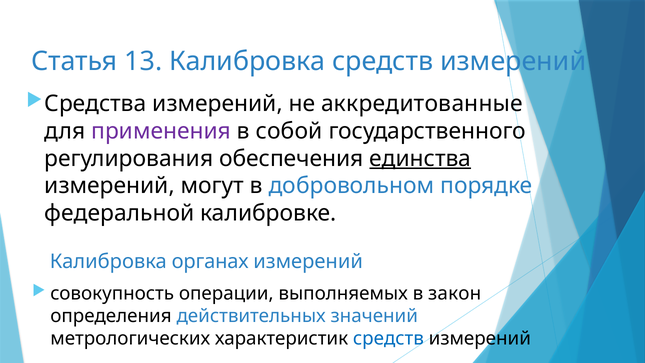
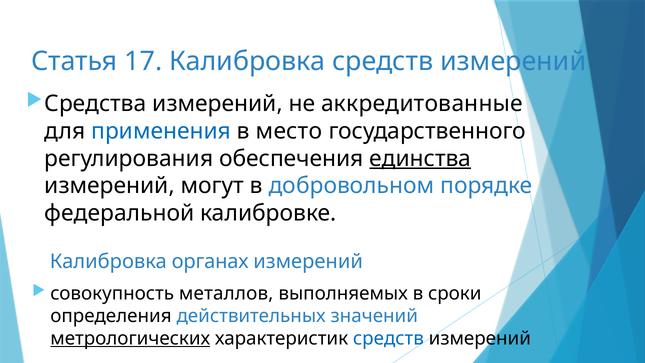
13: 13 -> 17 (143, 61)
применения colour: purple -> blue (161, 131)
собой: собой -> место (289, 131)
операции: операции -> металлов (226, 293)
закон: закон -> сроки (455, 293)
метрологических underline: none -> present (130, 338)
